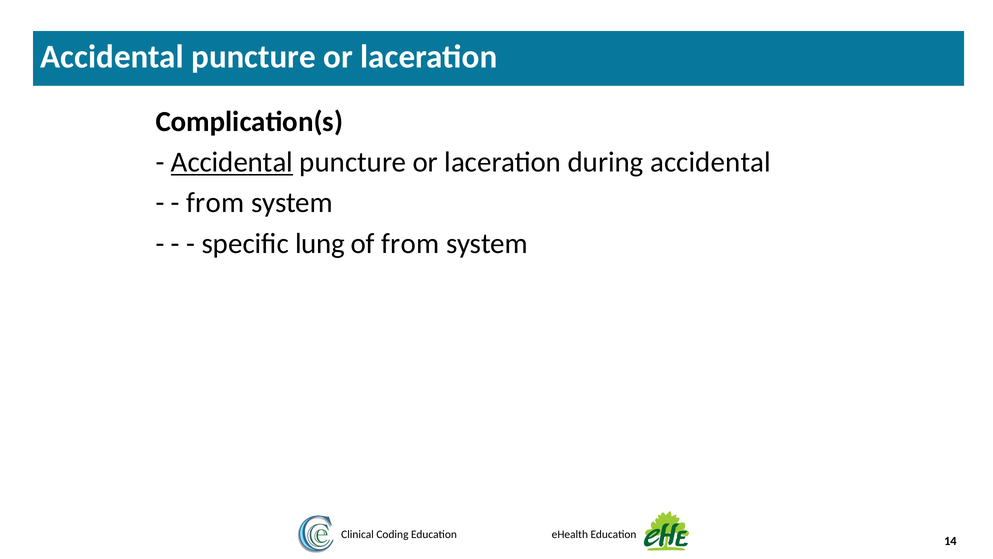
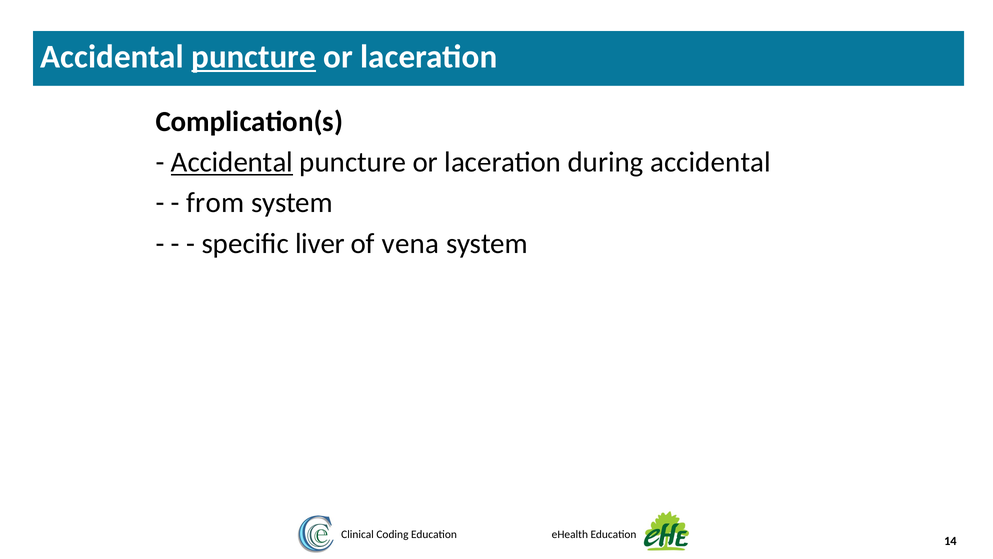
puncture underline: none -> present (254, 57)
lung: lung -> liver (320, 243)
of from: from -> vena (410, 243)
